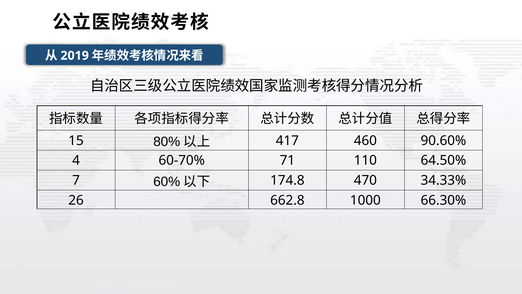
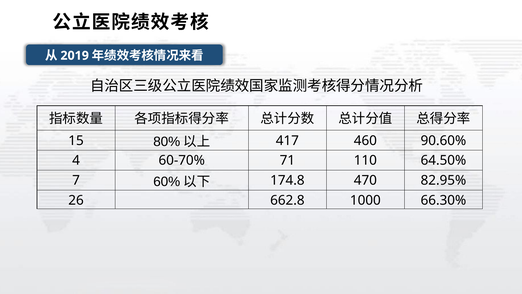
34.33%: 34.33% -> 82.95% (443, 180)
